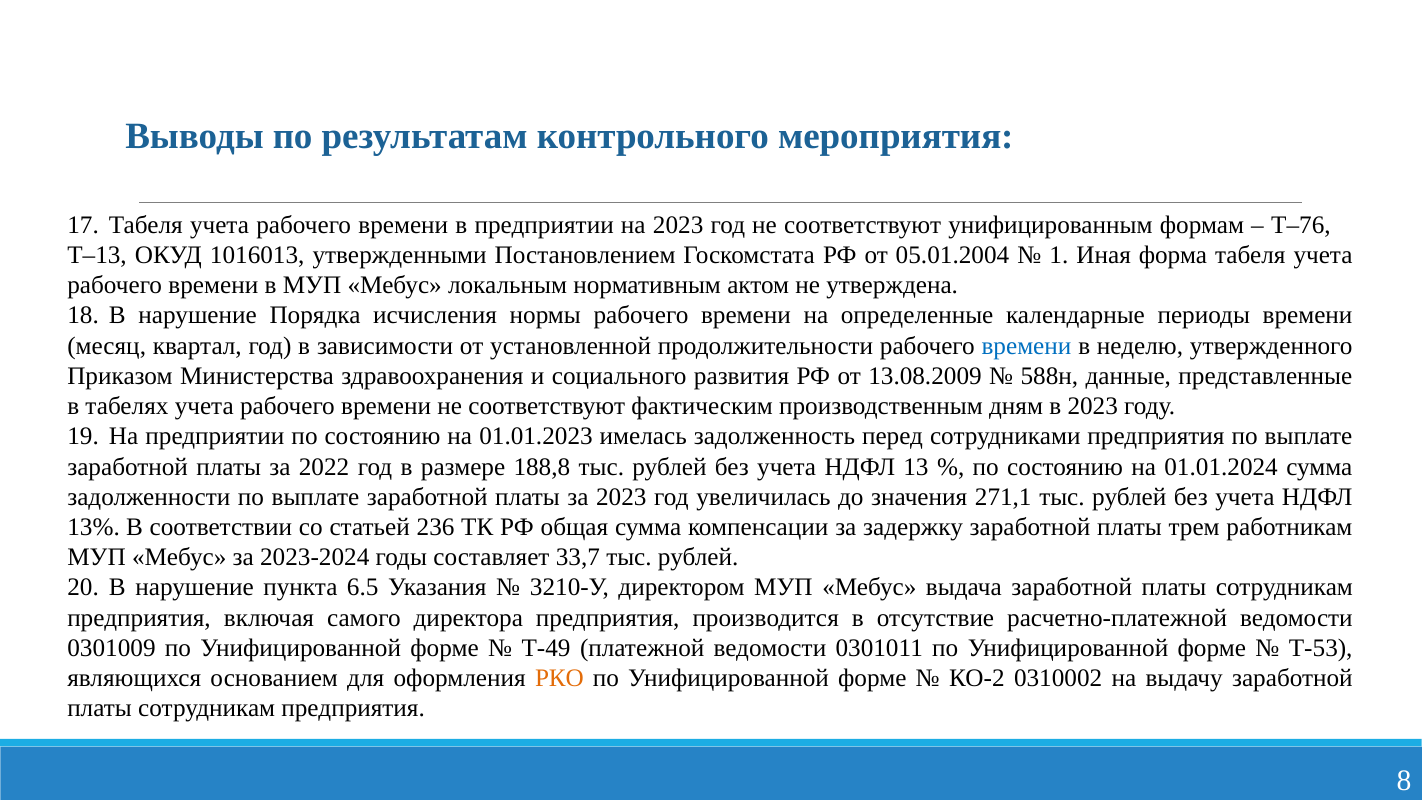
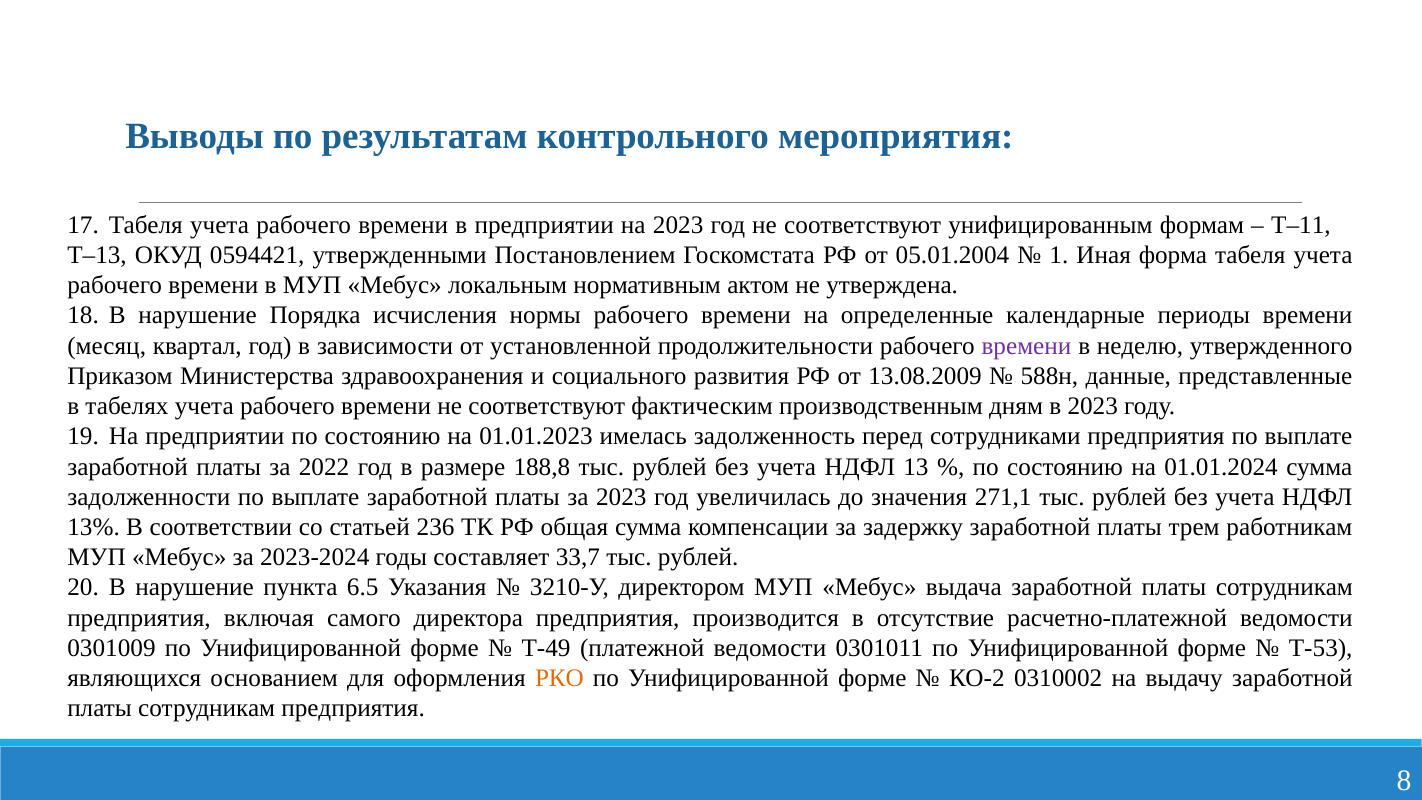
Т–76: Т–76 -> Т–11 (1301, 225)
1016013: 1016013 -> 0594421 (257, 255)
времени colour: blue -> purple (1026, 346)
